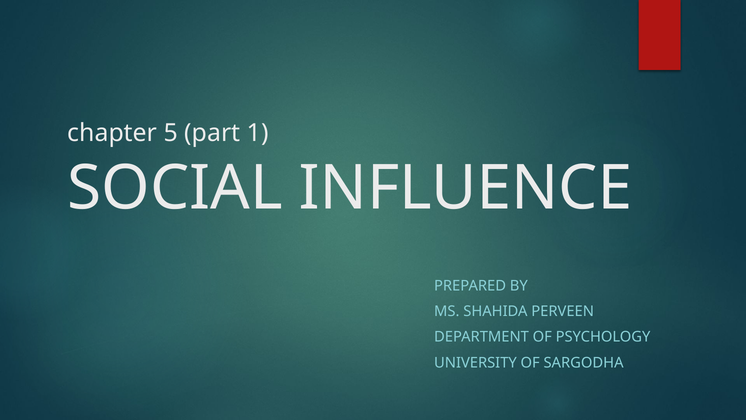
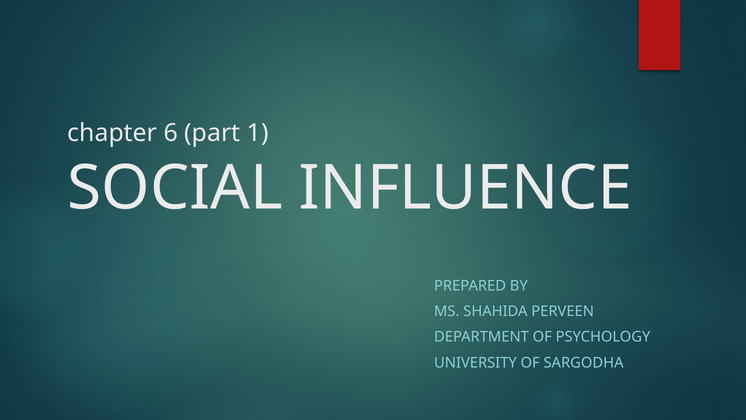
5: 5 -> 6 (171, 133)
